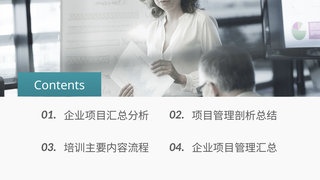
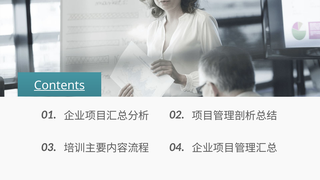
Contents underline: none -> present (59, 85)
